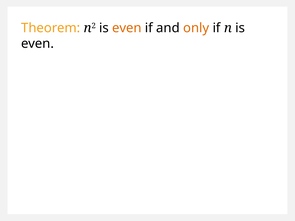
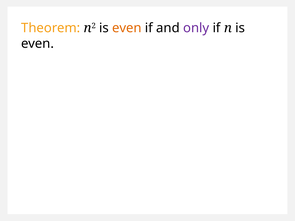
only colour: orange -> purple (196, 28)
